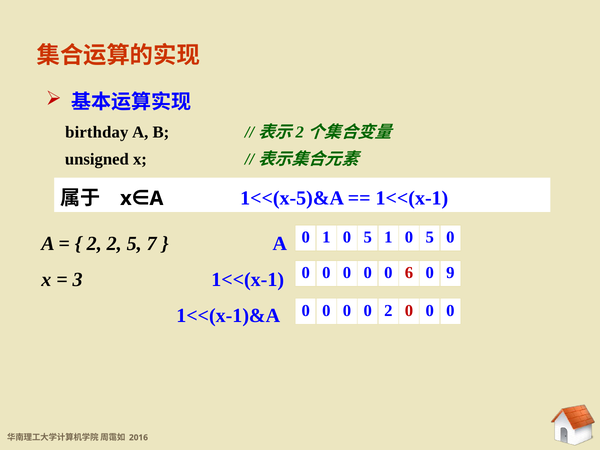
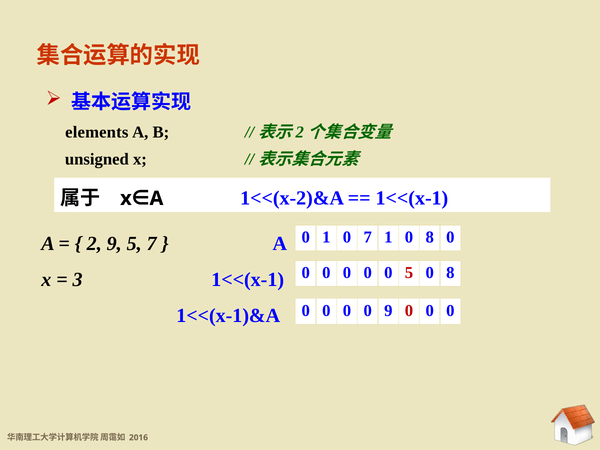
birthday: birthday -> elements (97, 132)
1<<(x-5)&A: 1<<(x-5)&A -> 1<<(x-2)&A (292, 198)
0 1 0 5: 5 -> 7 (368, 237)
5: 5 -> 8 (430, 237)
2 2: 2 -> 9 (114, 244)
0 6: 6 -> 5 (409, 273)
9: 9 -> 8 (450, 273)
0 2: 2 -> 9 (388, 311)
